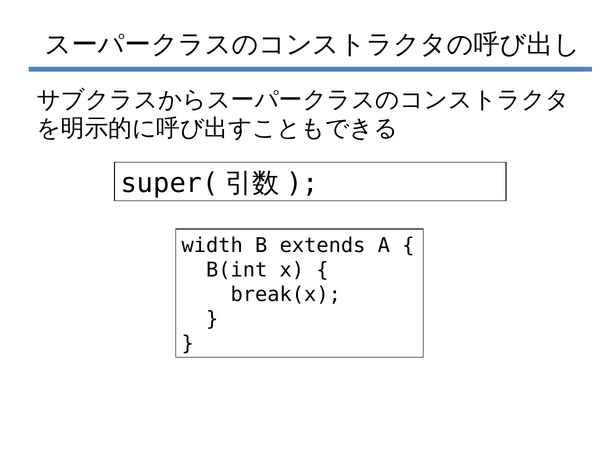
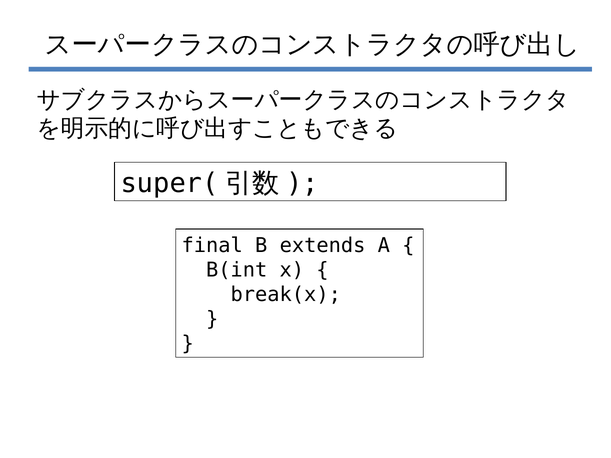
width: width -> final (212, 246)
